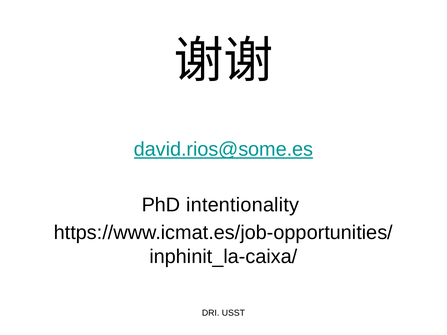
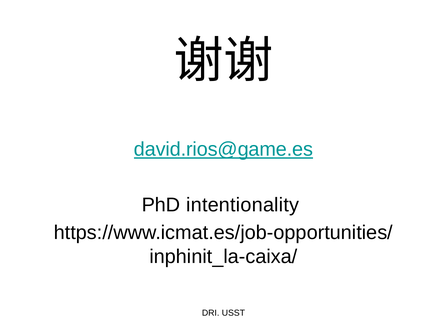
david.rios@some.es: david.rios@some.es -> david.rios@game.es (223, 149)
